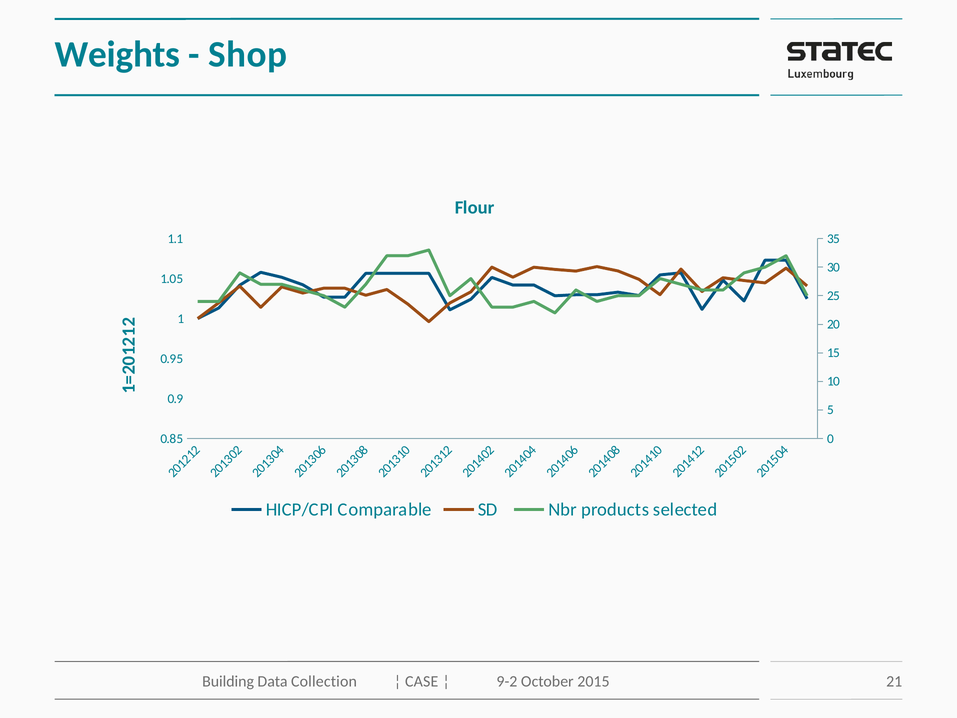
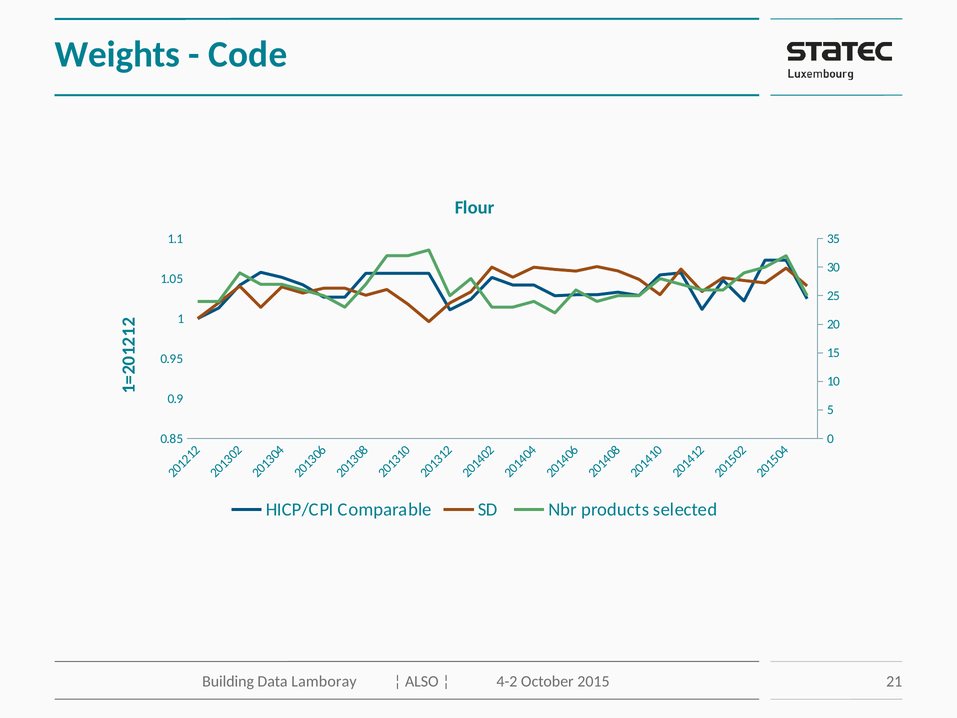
Shop: Shop -> Code (248, 54)
Collection: Collection -> Lamboray (324, 681)
CASE: CASE -> ALSO (422, 681)
9-2: 9-2 -> 4-2 (507, 681)
